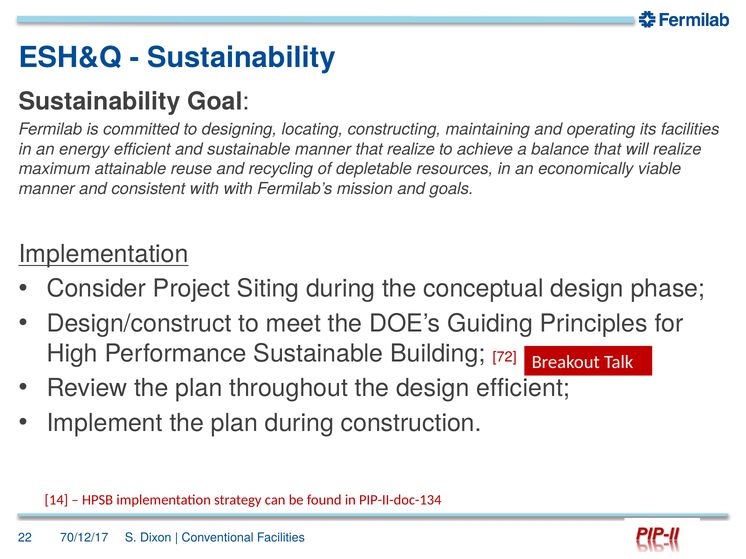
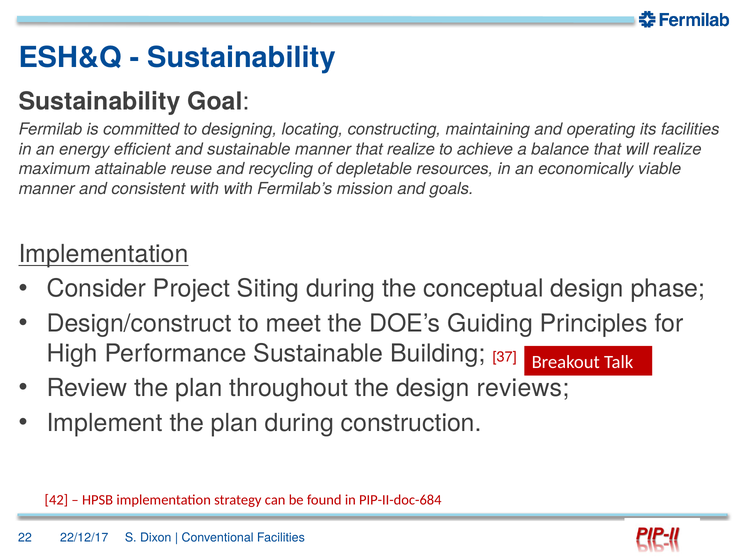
72: 72 -> 37 (505, 357)
design efficient: efficient -> reviews (523, 388)
14: 14 -> 42 (56, 500)
PIP-II-doc-134: PIP-II-doc-134 -> PIP-II-doc-684 (400, 500)
70/12/17: 70/12/17 -> 22/12/17 (84, 538)
